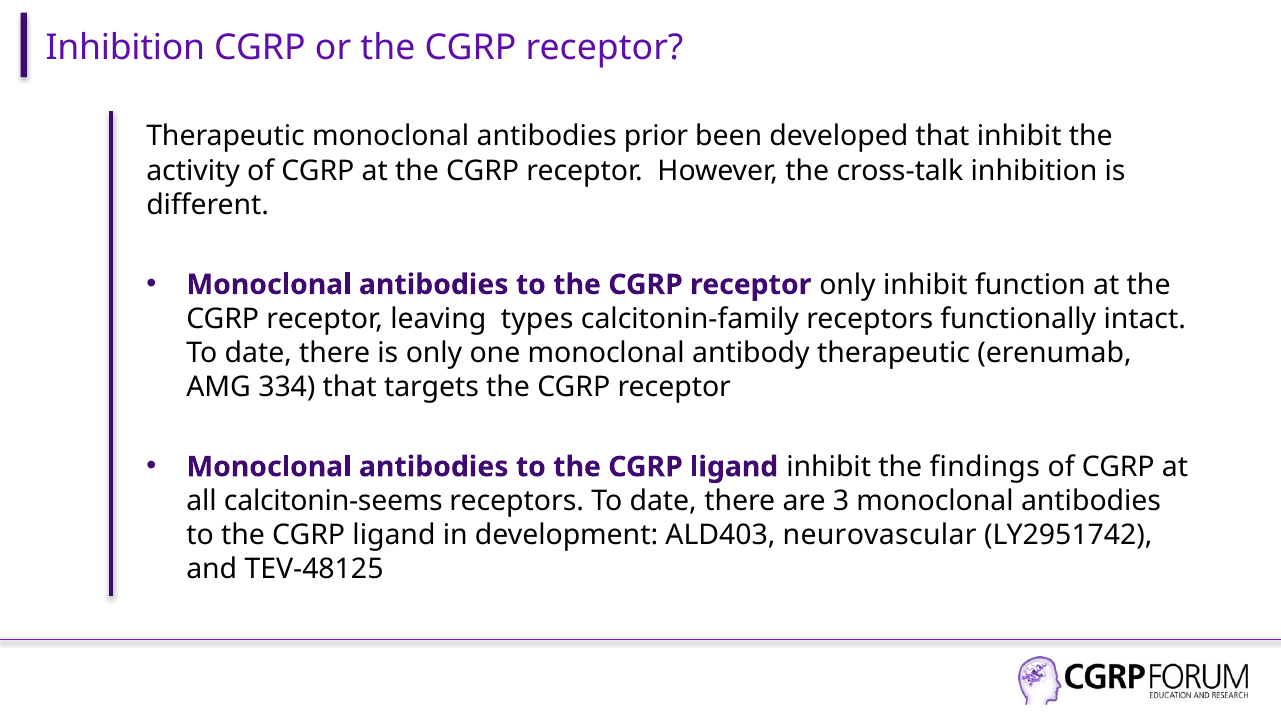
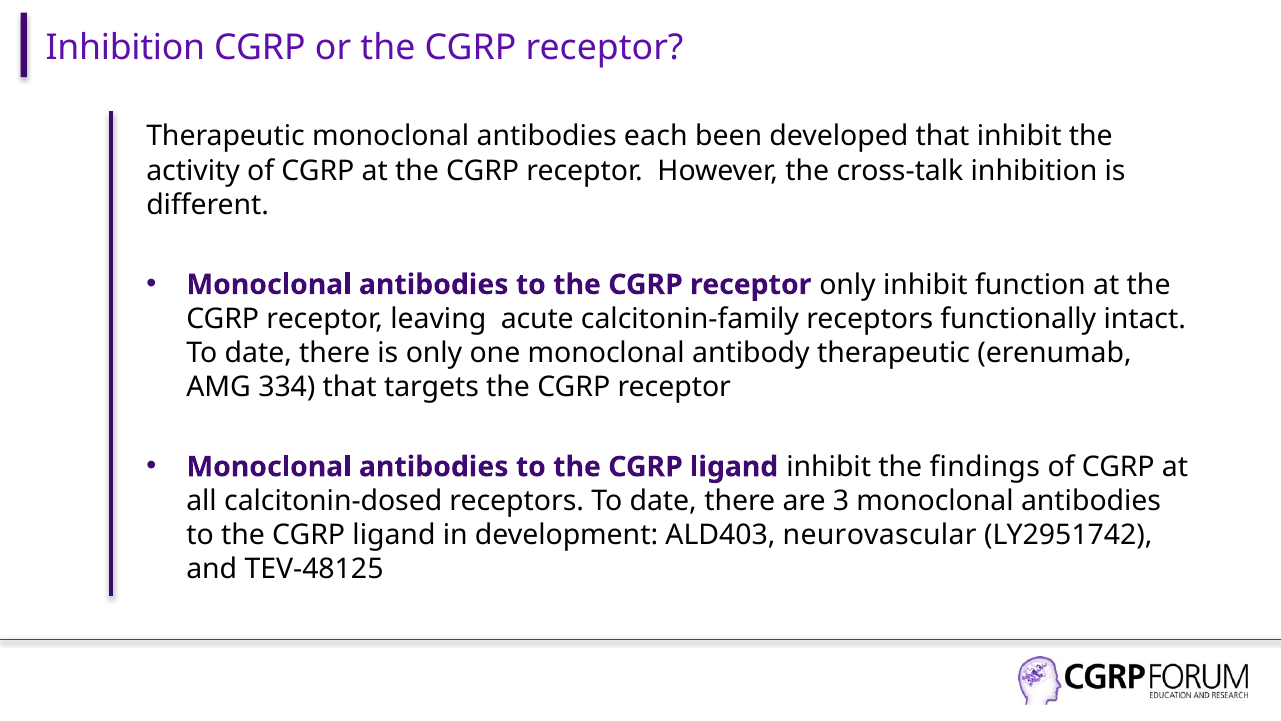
prior: prior -> each (656, 137)
types: types -> acute (537, 319)
calcitonin-seems: calcitonin-seems -> calcitonin-dosed (333, 501)
